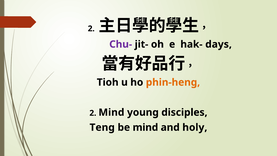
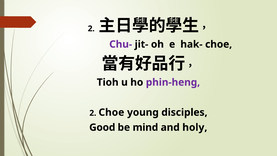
hak- days: days -> choe (219, 44)
phin-heng colour: orange -> purple (173, 82)
2 Mind: Mind -> Choe (111, 112)
Teng: Teng -> Good (102, 127)
